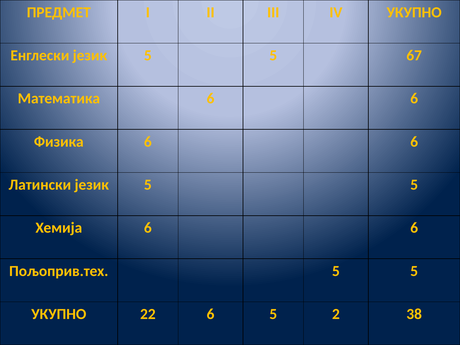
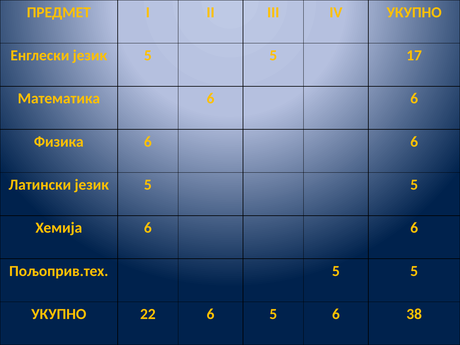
67: 67 -> 17 (414, 55)
5 2: 2 -> 6 (336, 314)
